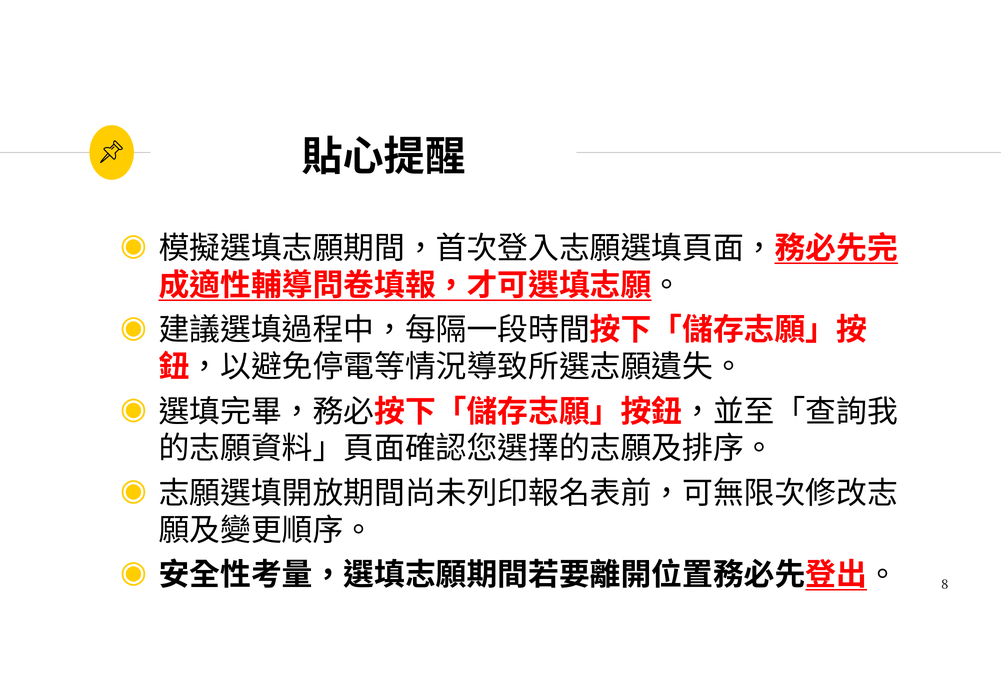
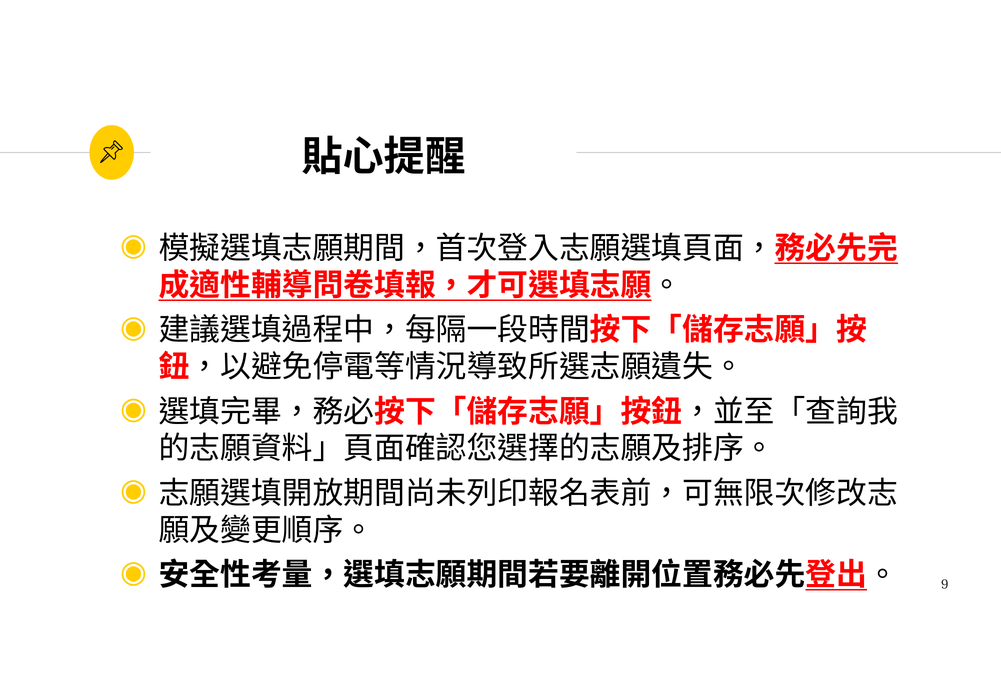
8: 8 -> 9 (945, 584)
